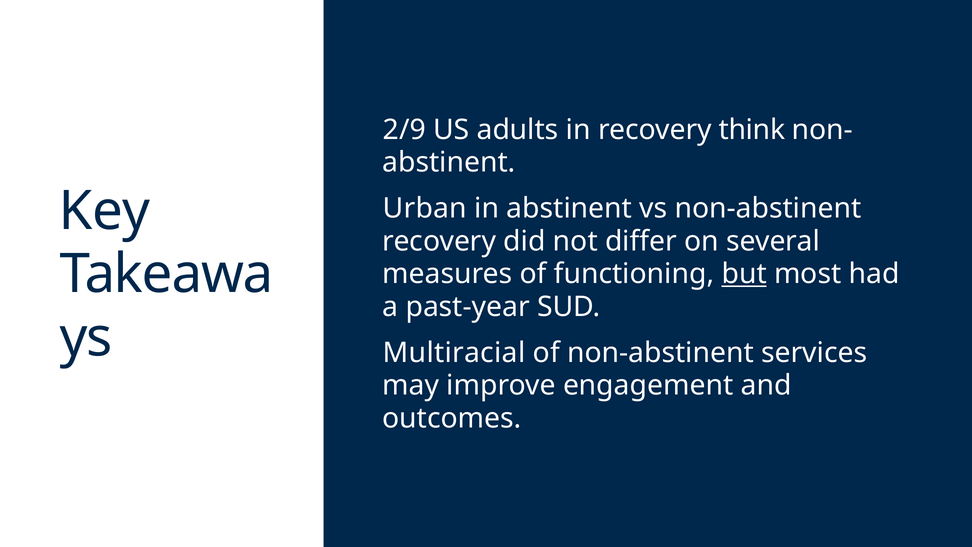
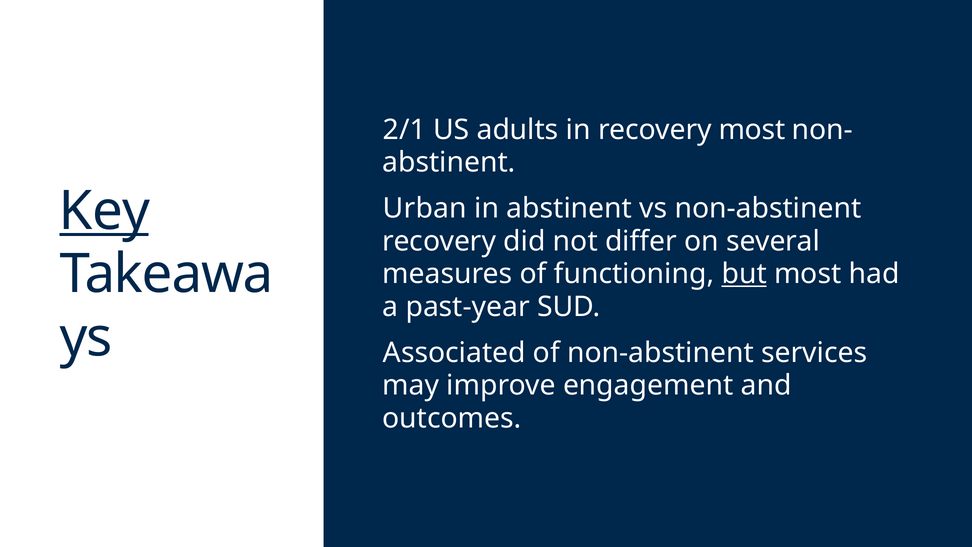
2/9: 2/9 -> 2/1 (404, 130)
recovery think: think -> most (752, 130)
Key underline: none -> present (104, 211)
Multiracial: Multiracial -> Associated (454, 352)
